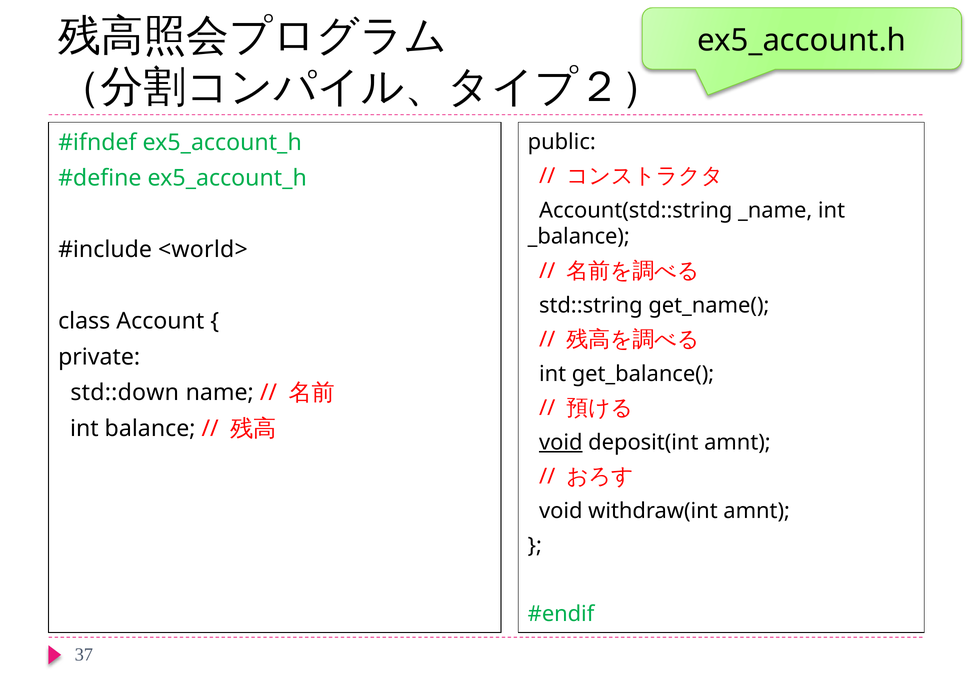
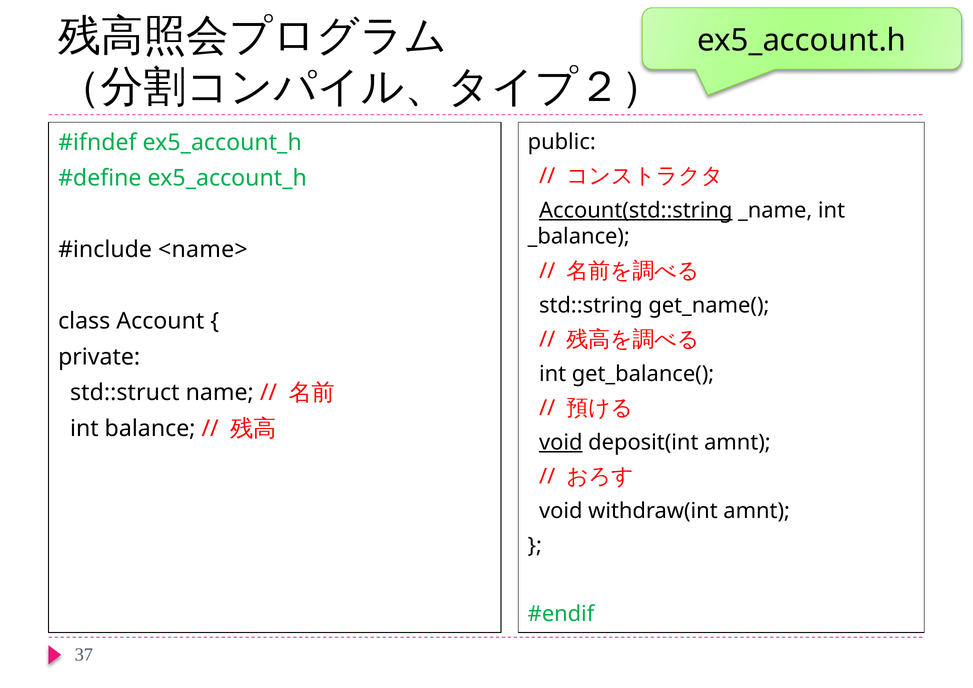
Account(std::string underline: none -> present (636, 210)
<world>: <world> -> <name> (203, 250)
std::down: std::down -> std::struct (125, 393)
